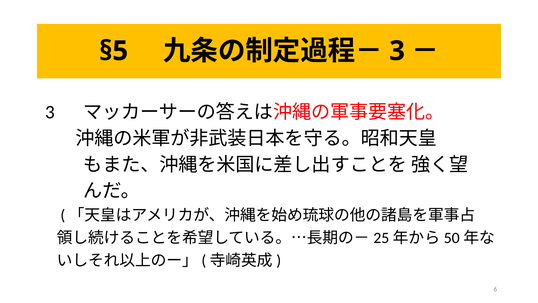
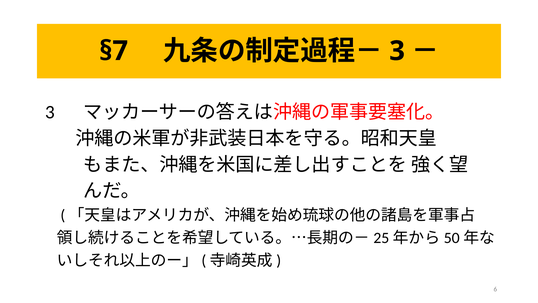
§5: §5 -> §7 (114, 51)
